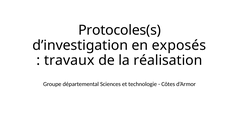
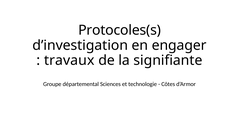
exposés: exposés -> engager (179, 45)
réalisation: réalisation -> signifiante (168, 60)
